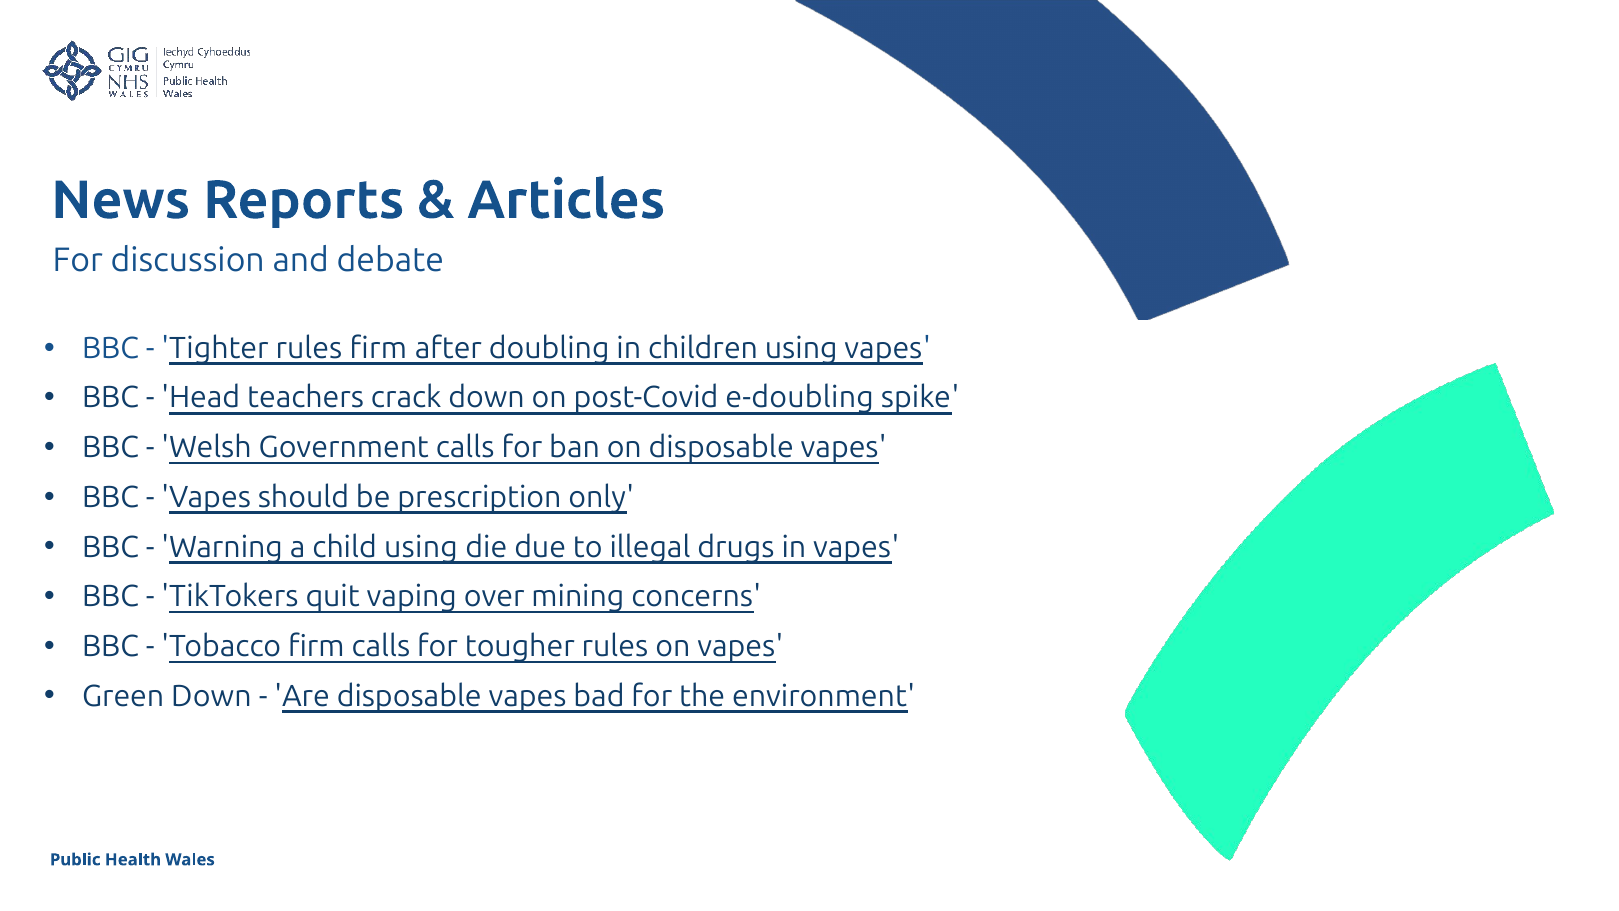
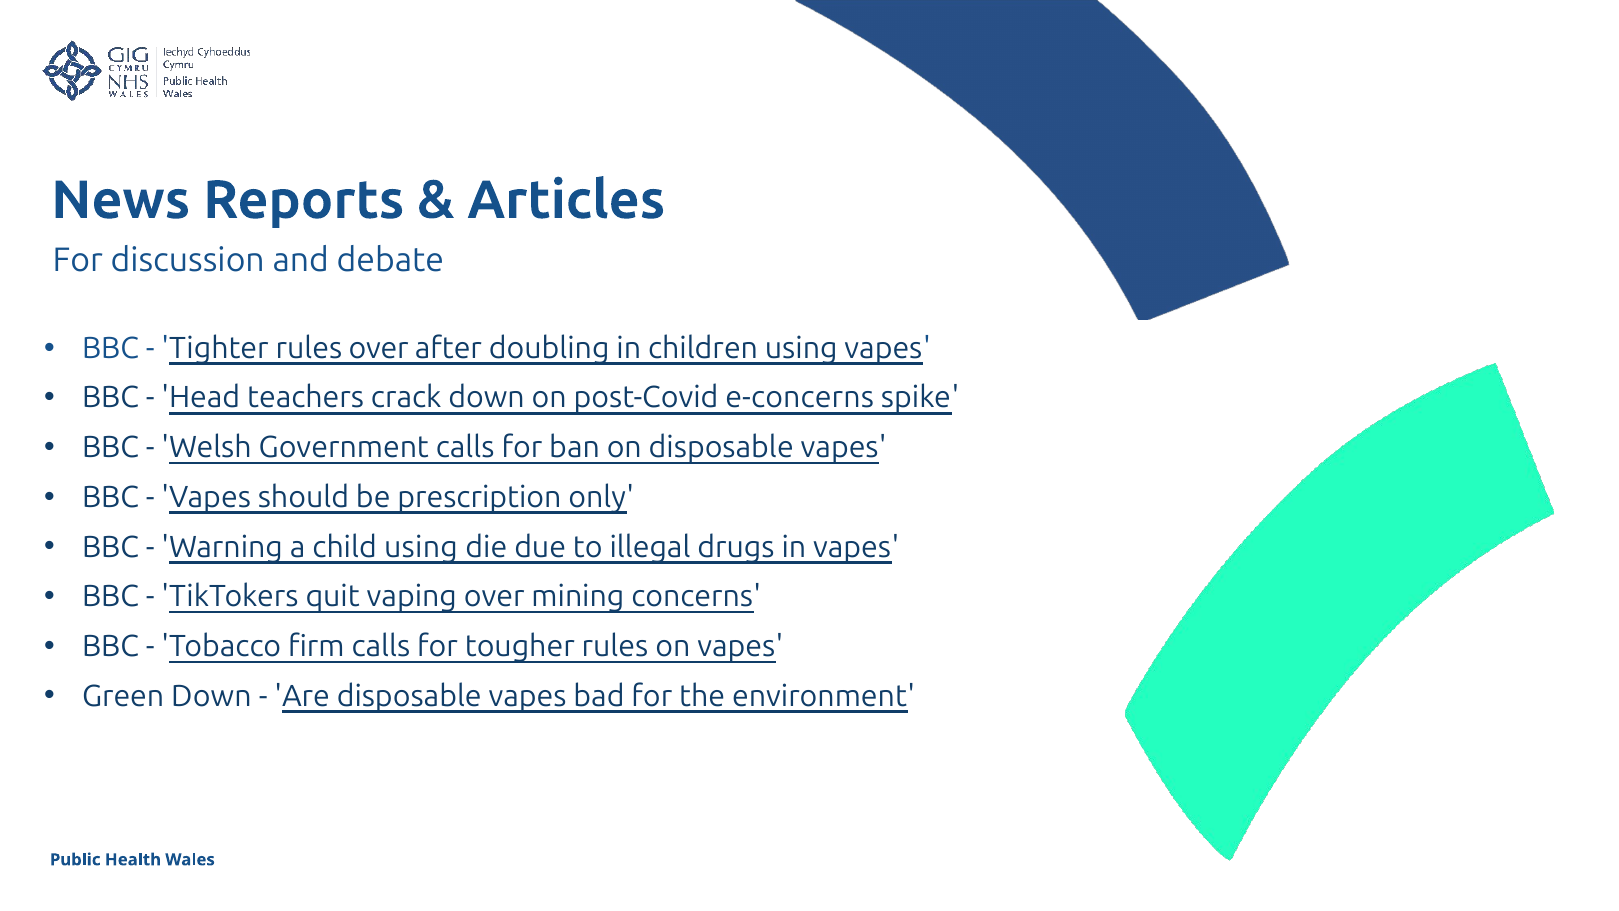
rules firm: firm -> over (379, 348)
e-doubling: e-doubling -> e-concerns (800, 398)
